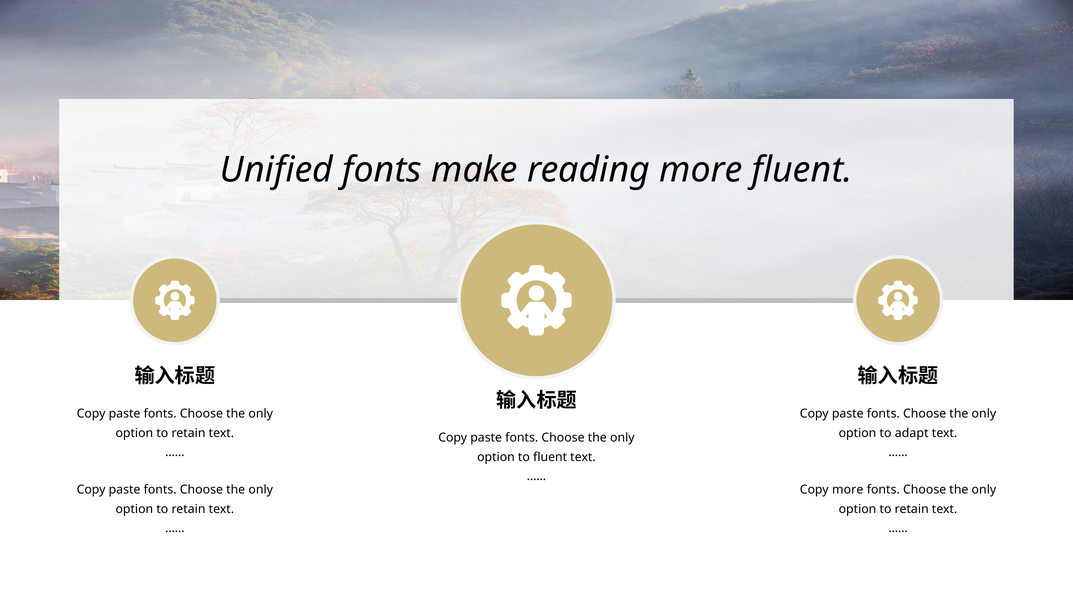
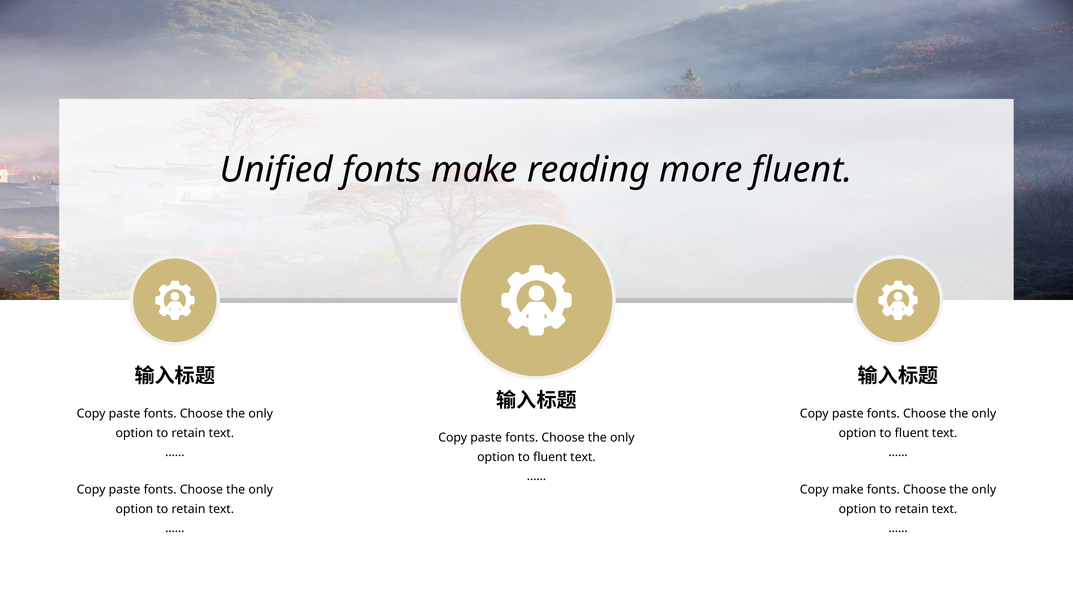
adapt: adapt -> fluent (912, 433)
Copy more: more -> make (848, 489)
